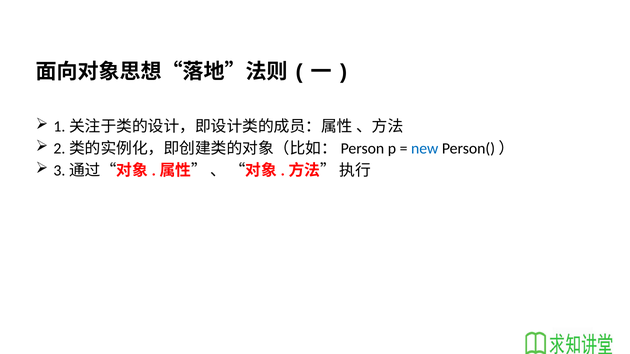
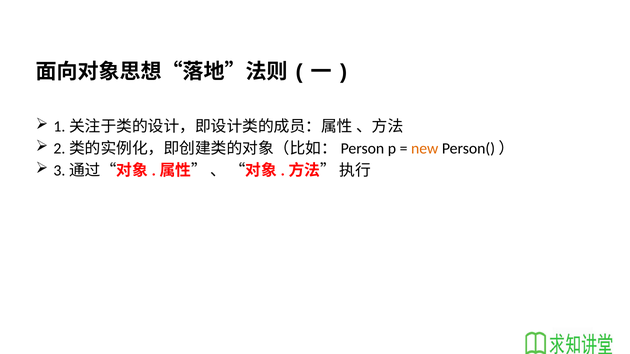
new colour: blue -> orange (425, 149)
